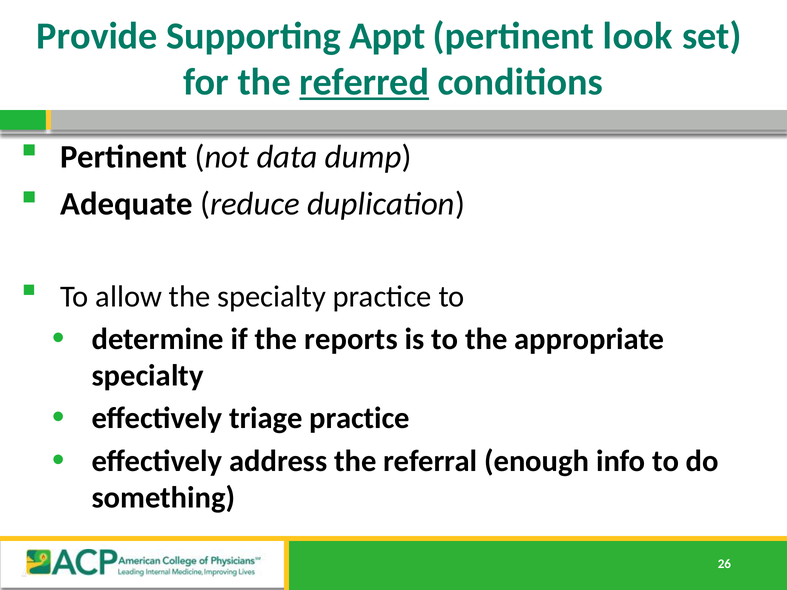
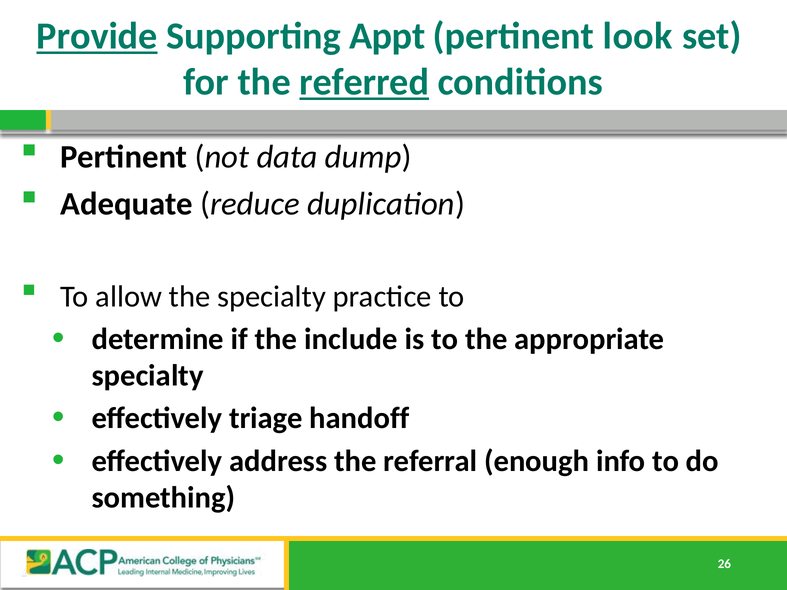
Provide underline: none -> present (97, 36)
reports: reports -> include (351, 339)
triage practice: practice -> handoff (360, 419)
